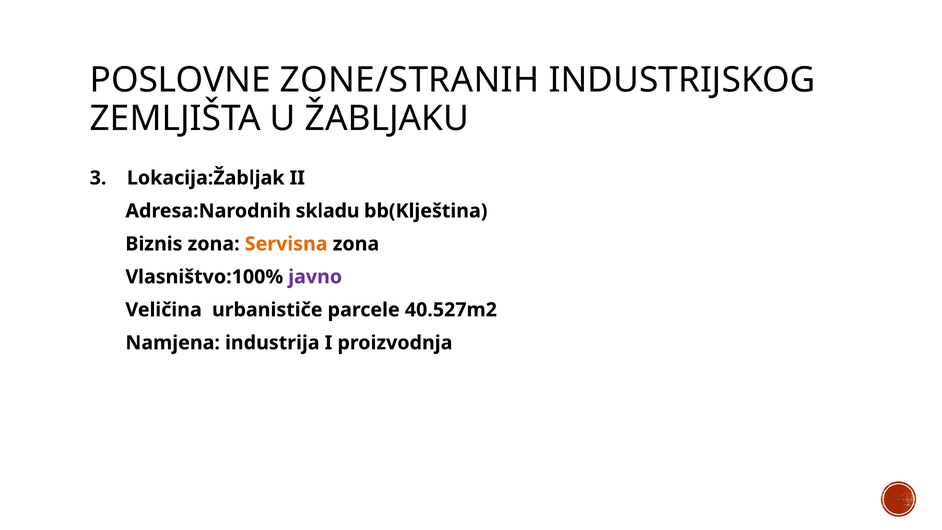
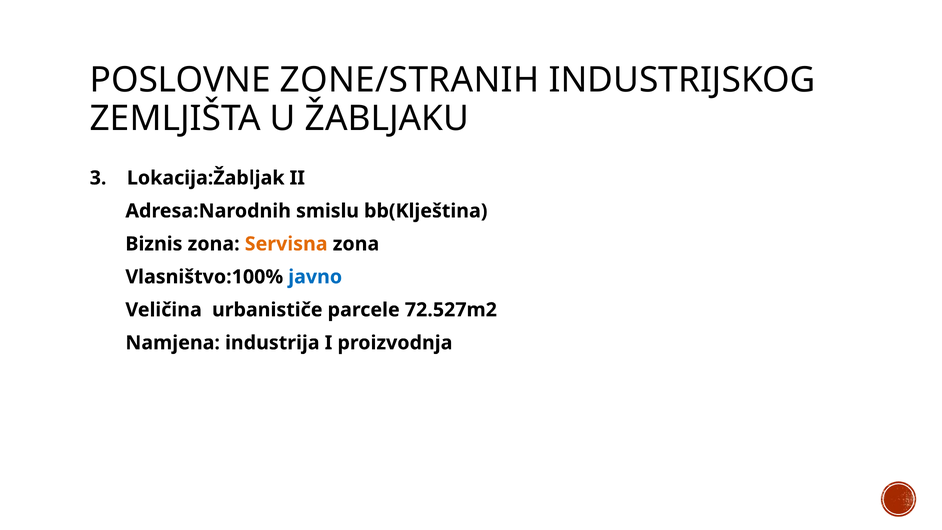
skladu: skladu -> smislu (328, 211)
javno colour: purple -> blue (315, 277)
40.527m2: 40.527m2 -> 72.527m2 (451, 310)
